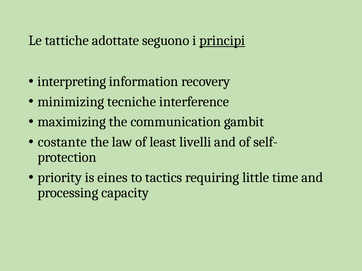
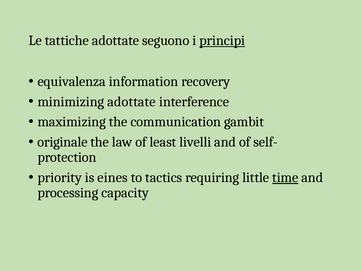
interpreting: interpreting -> equivalenza (72, 82)
minimizing tecniche: tecniche -> adottate (132, 102)
costante: costante -> originale (62, 142)
time underline: none -> present (285, 178)
